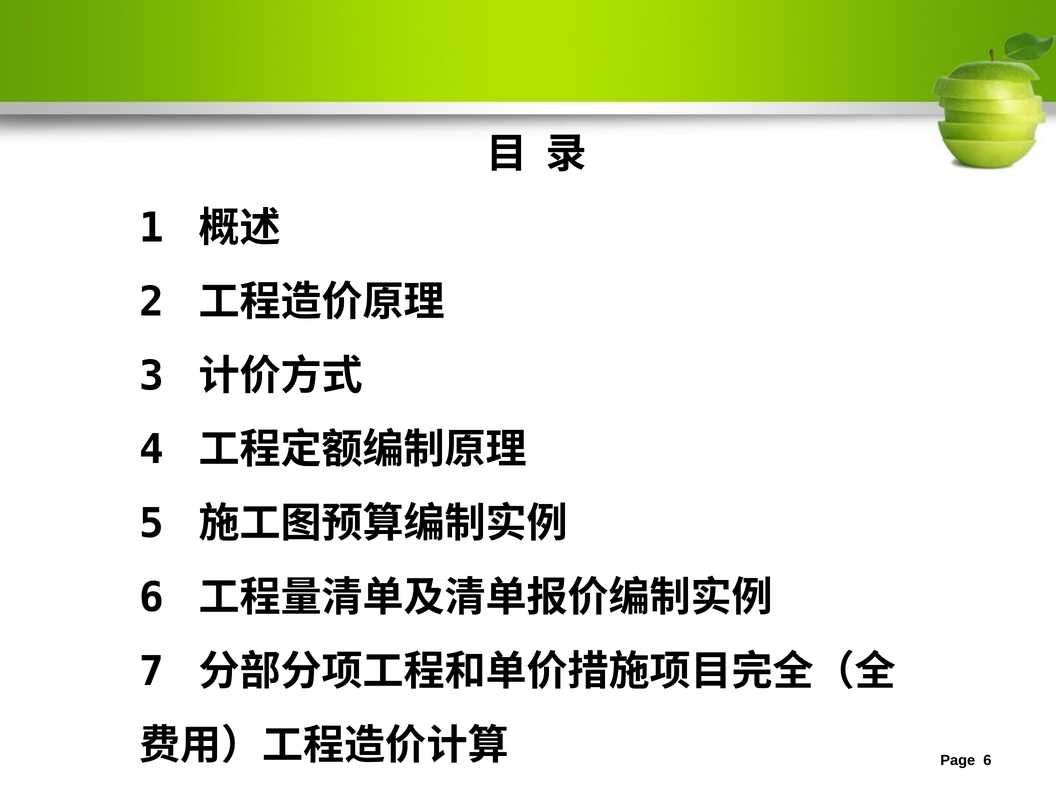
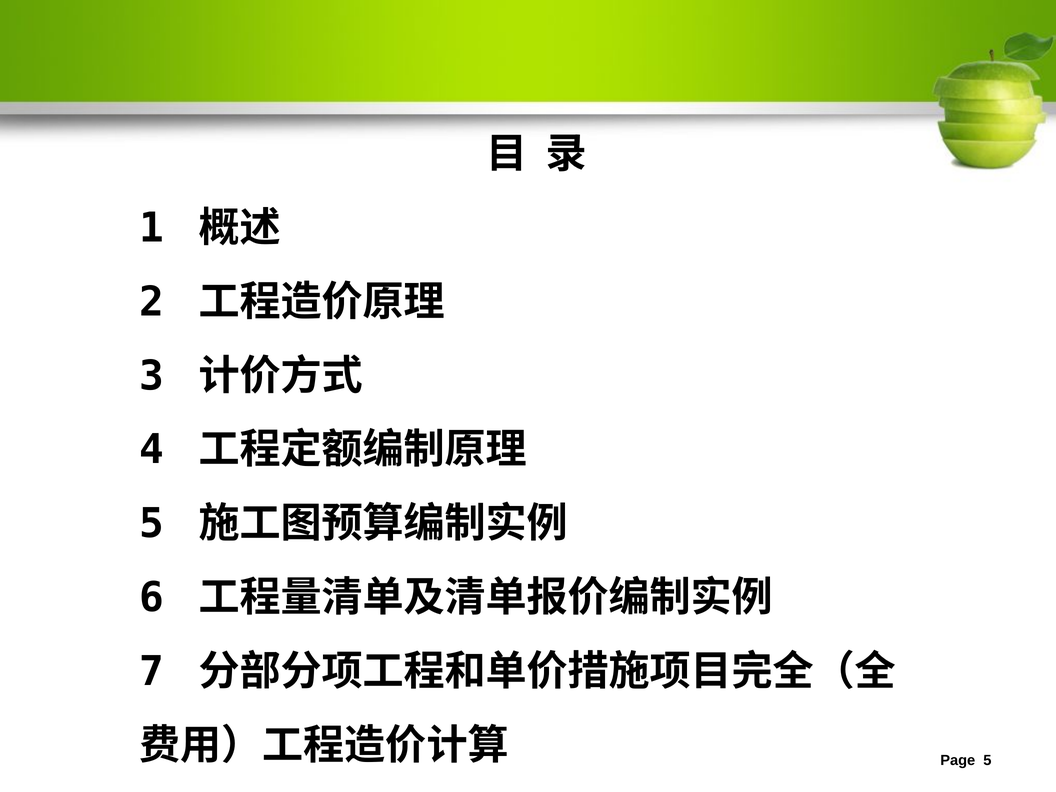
6: 6 -> 5 (987, 760)
